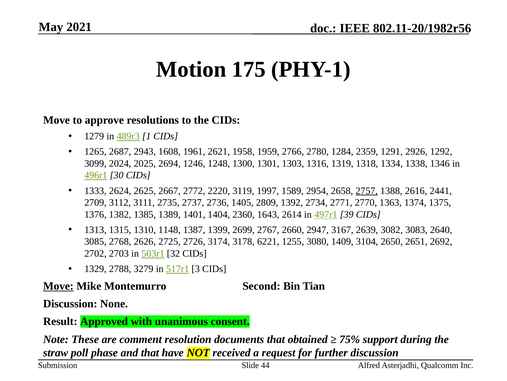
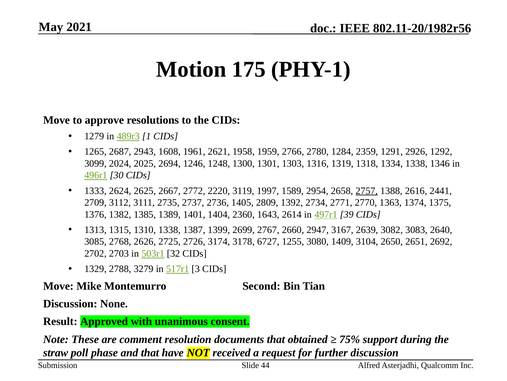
1310 1148: 1148 -> 1338 (169, 229)
6221: 6221 -> 6727 (268, 241)
Move underline: present -> none (58, 285)
